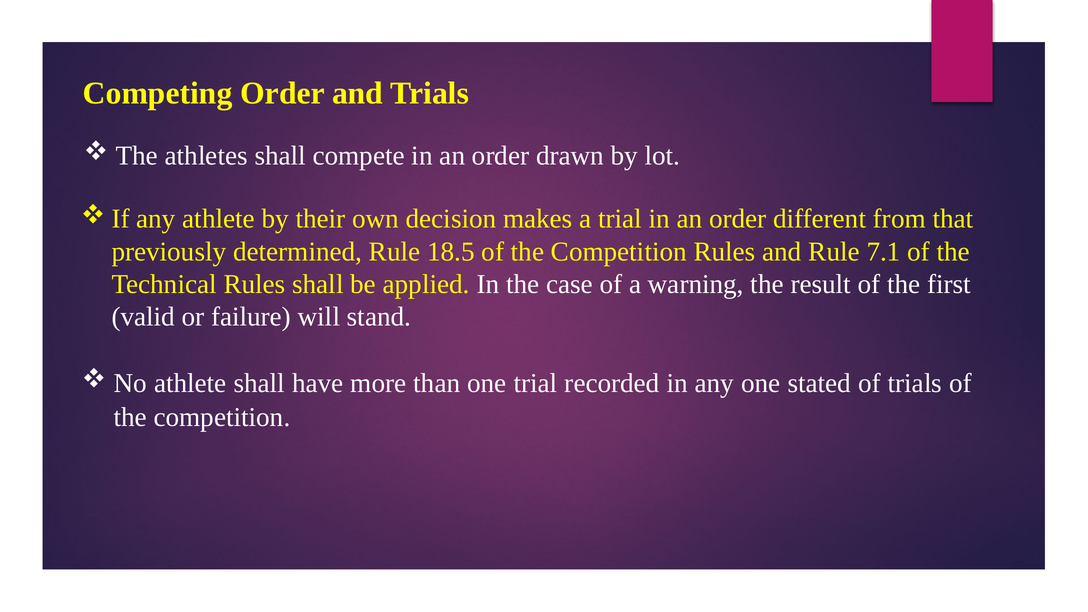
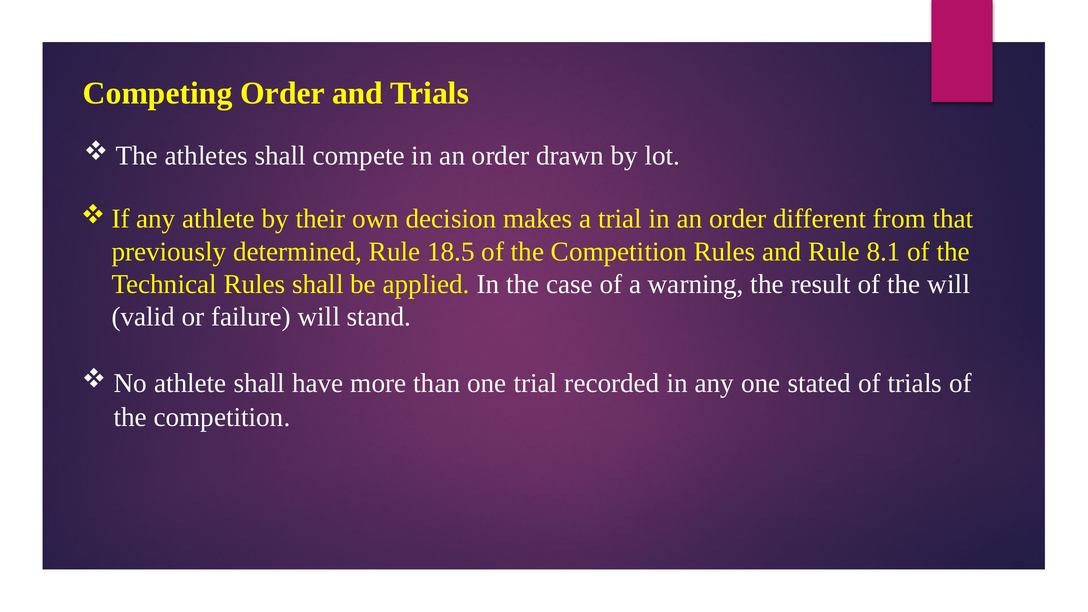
7.1: 7.1 -> 8.1 (884, 252)
the first: first -> will (949, 284)
